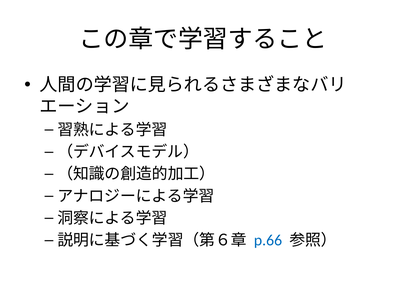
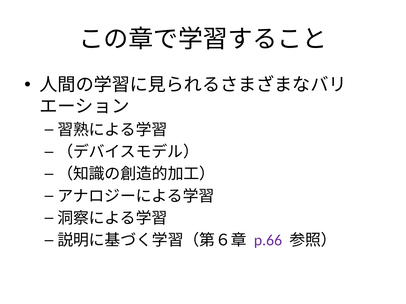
p.66 colour: blue -> purple (268, 241)
